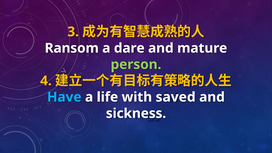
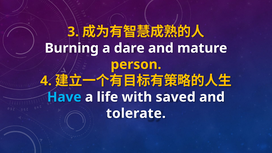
Ransom: Ransom -> Burning (72, 48)
person colour: light green -> yellow (136, 64)
sickness: sickness -> tolerate (136, 113)
